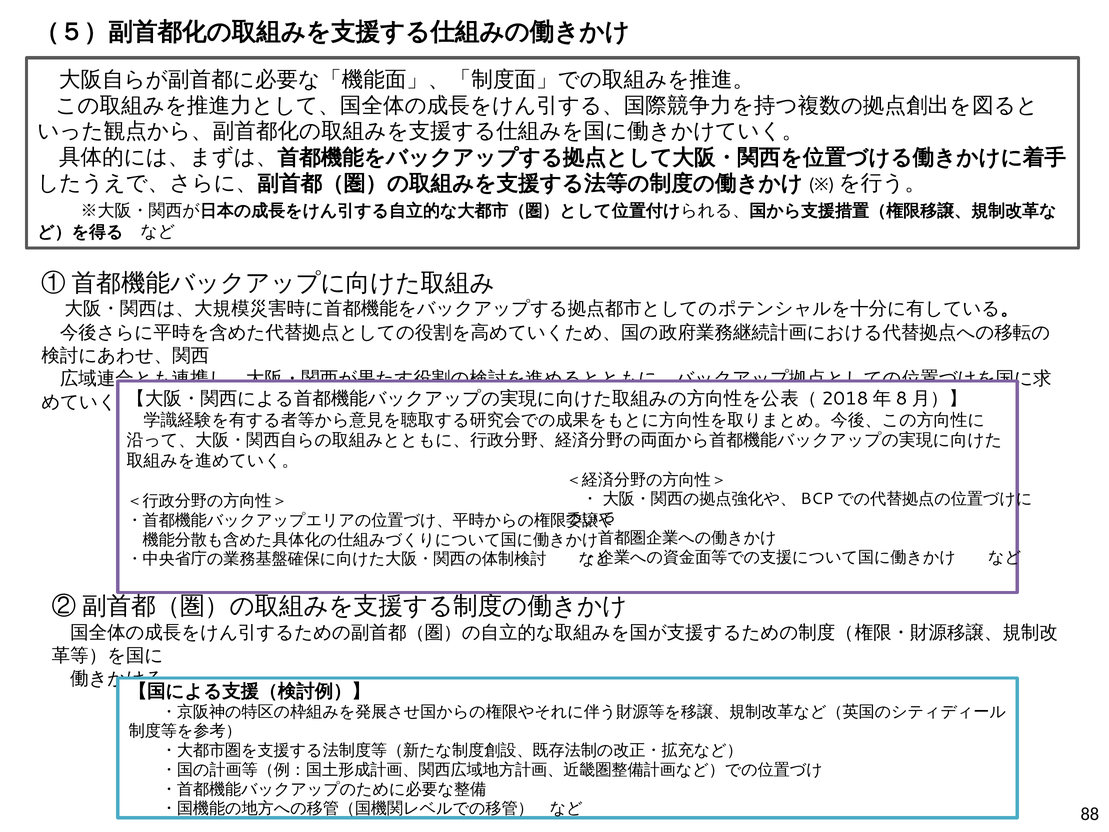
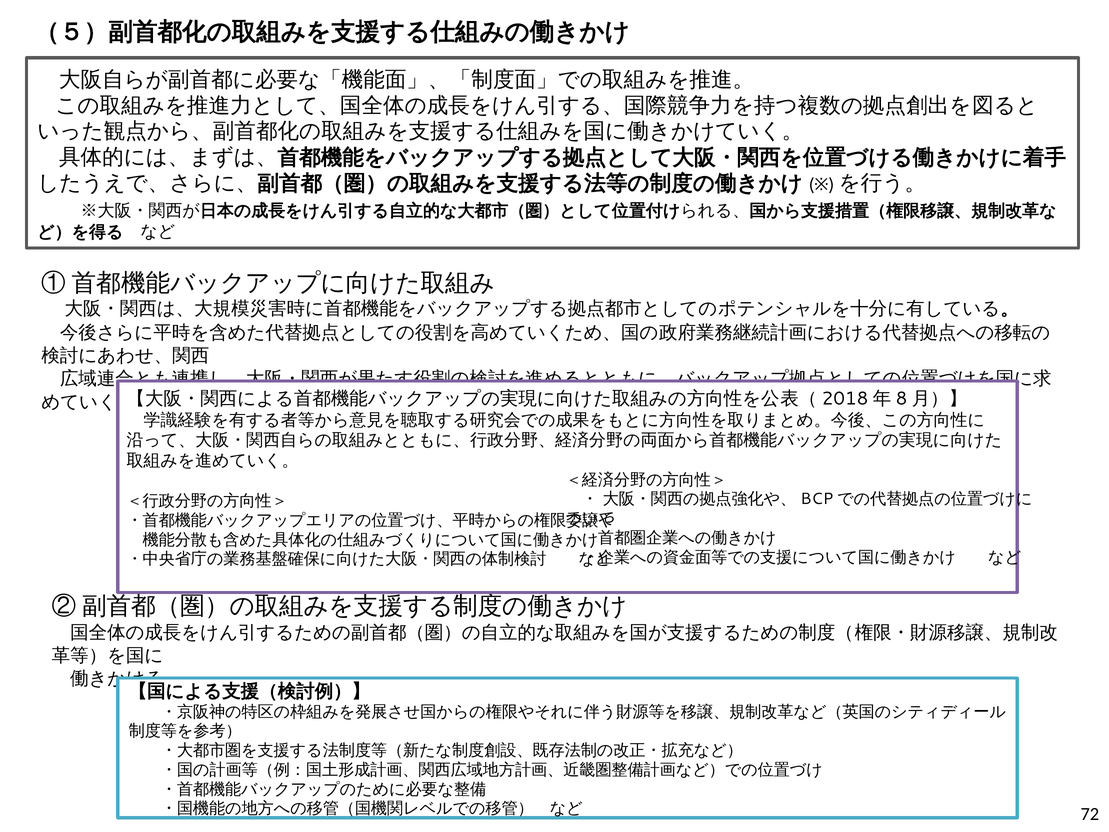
88: 88 -> 72 (1090, 814)
